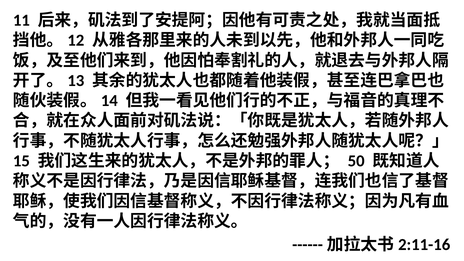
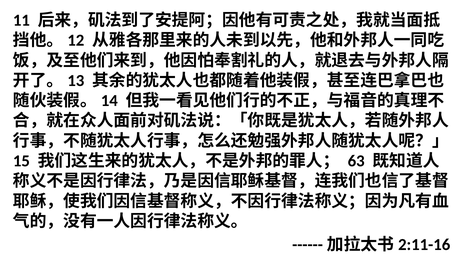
50: 50 -> 63 (356, 161)
